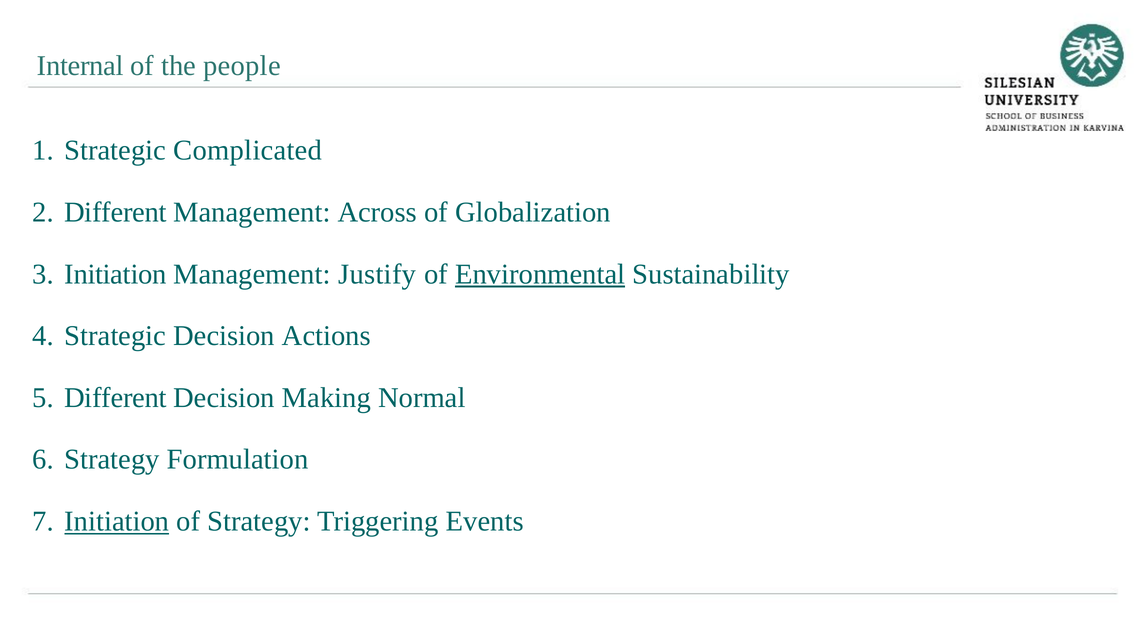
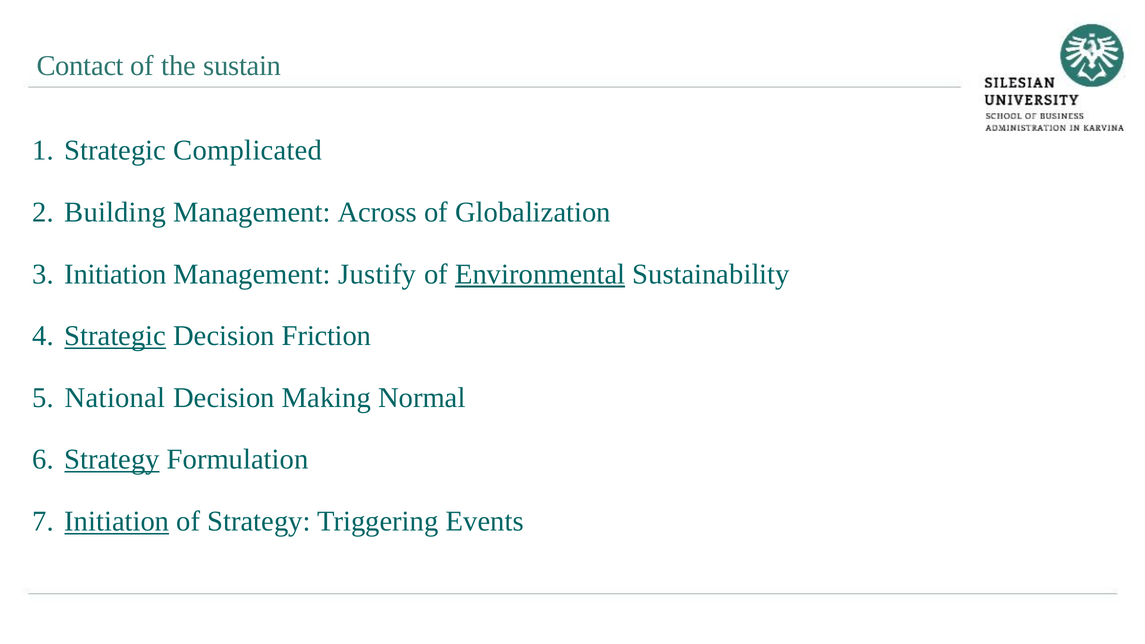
Internal: Internal -> Contact (80, 66)
people: people -> sustain (242, 66)
Different: Different -> Building (115, 212)
Strategic underline: none -> present (115, 336)
Actions: Actions -> Friction (327, 336)
Different: Different -> National (115, 398)
Strategy underline: none -> present (112, 460)
